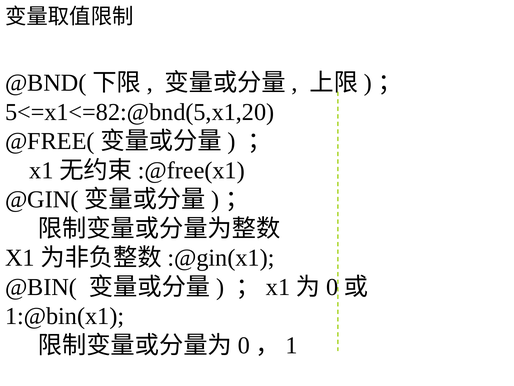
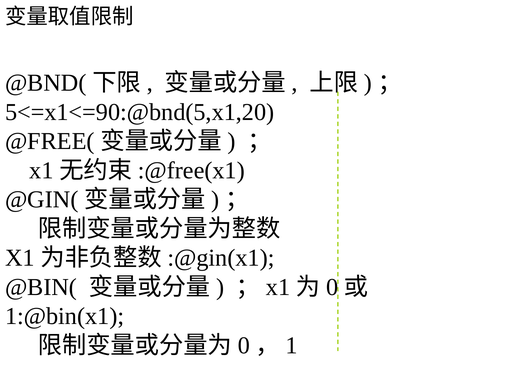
5<=x1<=82:@bnd(5,x1,20: 5<=x1<=82:@bnd(5,x1,20 -> 5<=x1<=90:@bnd(5,x1,20 (140, 112)
